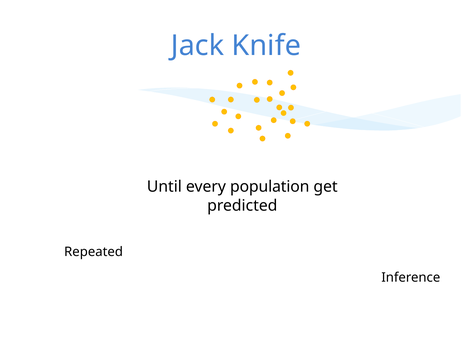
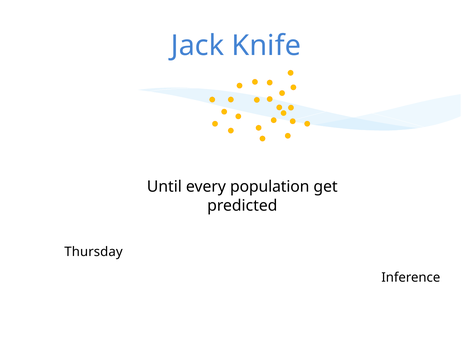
Repeated: Repeated -> Thursday (93, 252)
